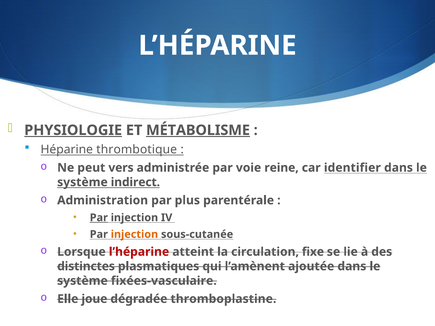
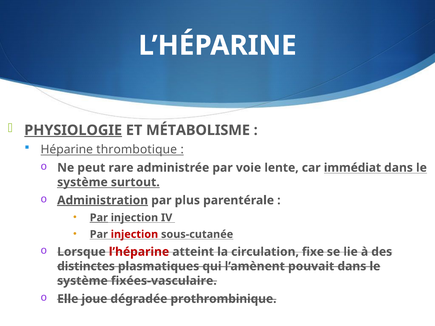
MÉTABOLISME underline: present -> none (198, 130)
vers: vers -> rare (121, 168)
reine: reine -> lente (281, 168)
identifier: identifier -> immédiat (352, 168)
indirect: indirect -> surtout (135, 182)
Administration underline: none -> present (103, 200)
injection colour: orange -> red (134, 234)
ajoutée: ajoutée -> pouvait (311, 266)
thromboplastine: thromboplastine -> prothrombinique (223, 299)
